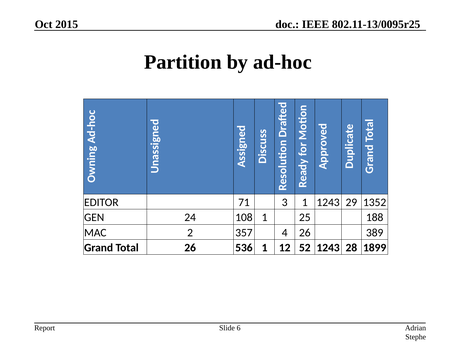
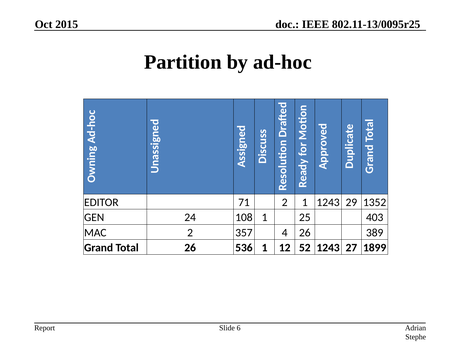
71 3: 3 -> 2 (285, 202)
188: 188 -> 403 (375, 218)
28: 28 -> 27 (351, 248)
